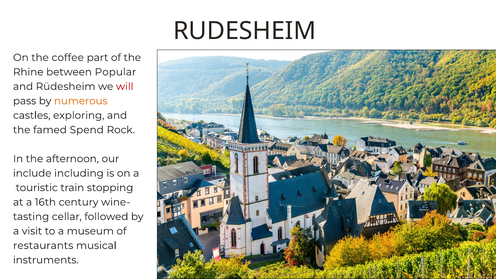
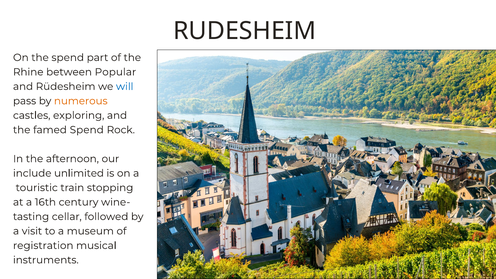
the coffee: coffee -> spend (68, 58)
will colour: red -> blue (125, 86)
including: including -> unlimited (79, 173)
restaurants: restaurants -> registration (43, 246)
